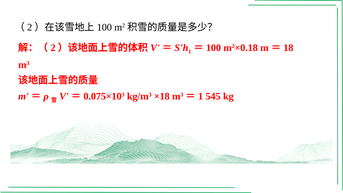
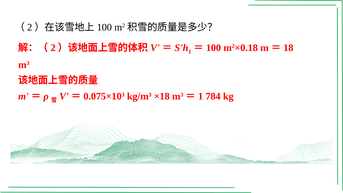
545: 545 -> 784 (213, 96)
